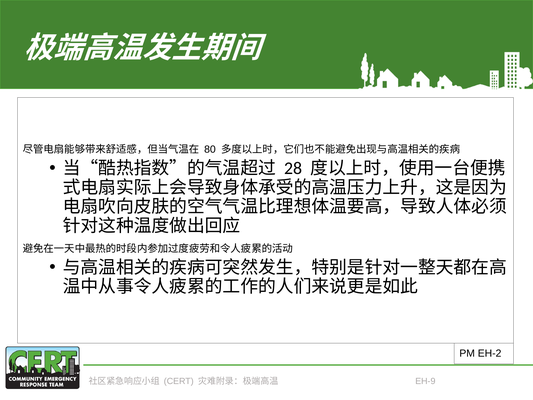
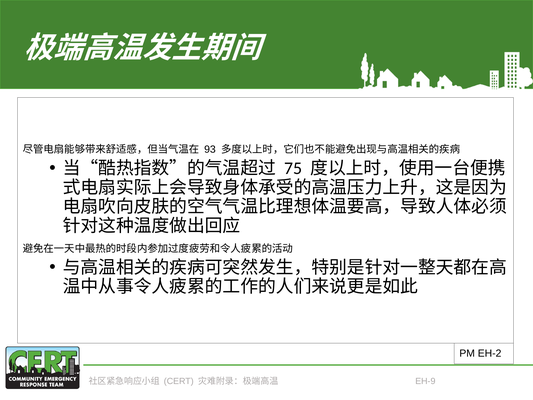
80: 80 -> 93 (210, 149)
28: 28 -> 75 (293, 168)
